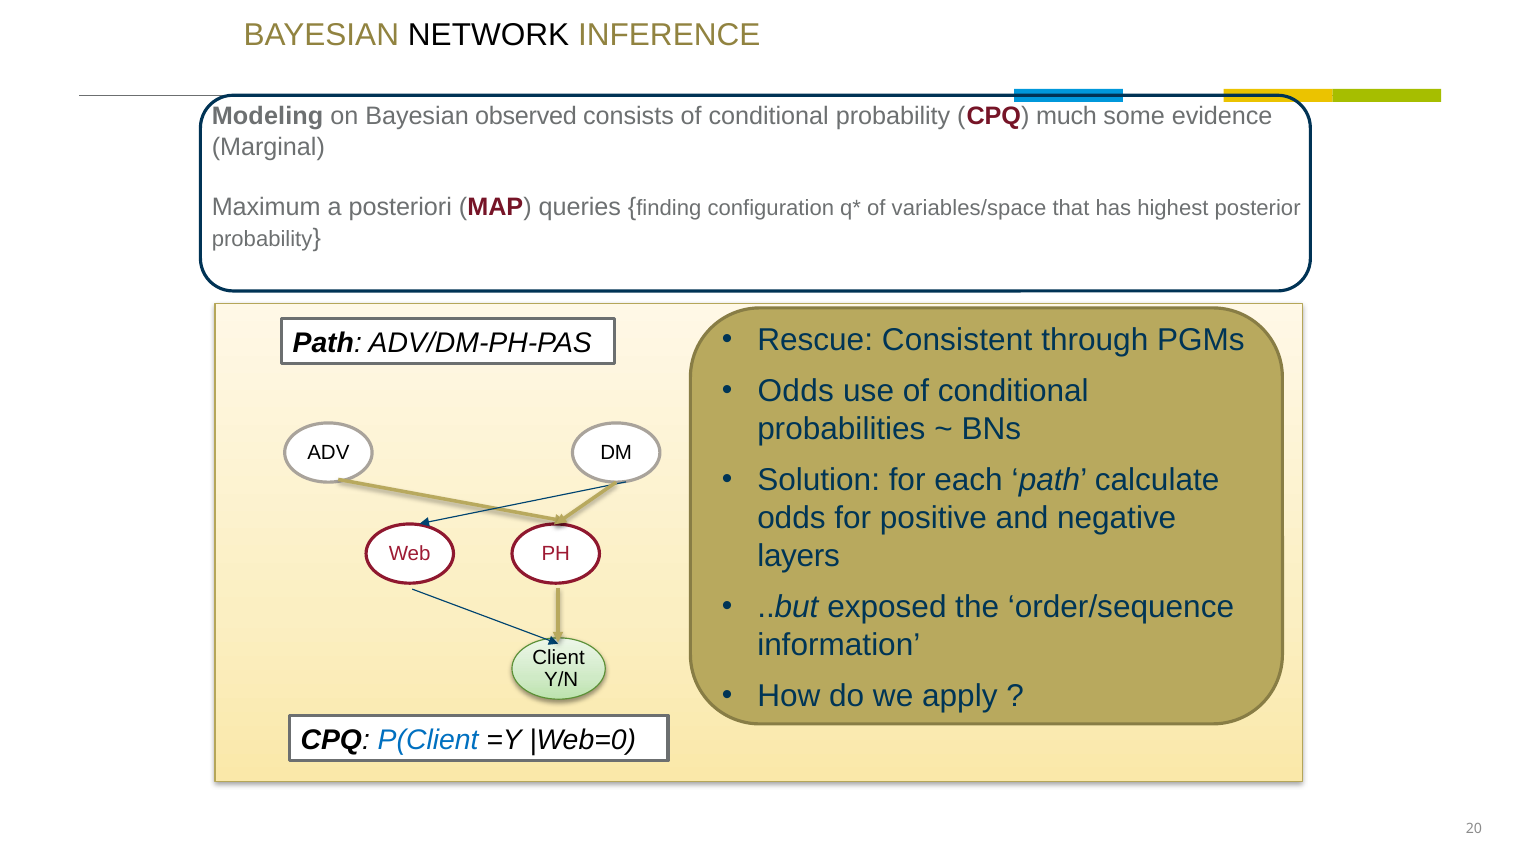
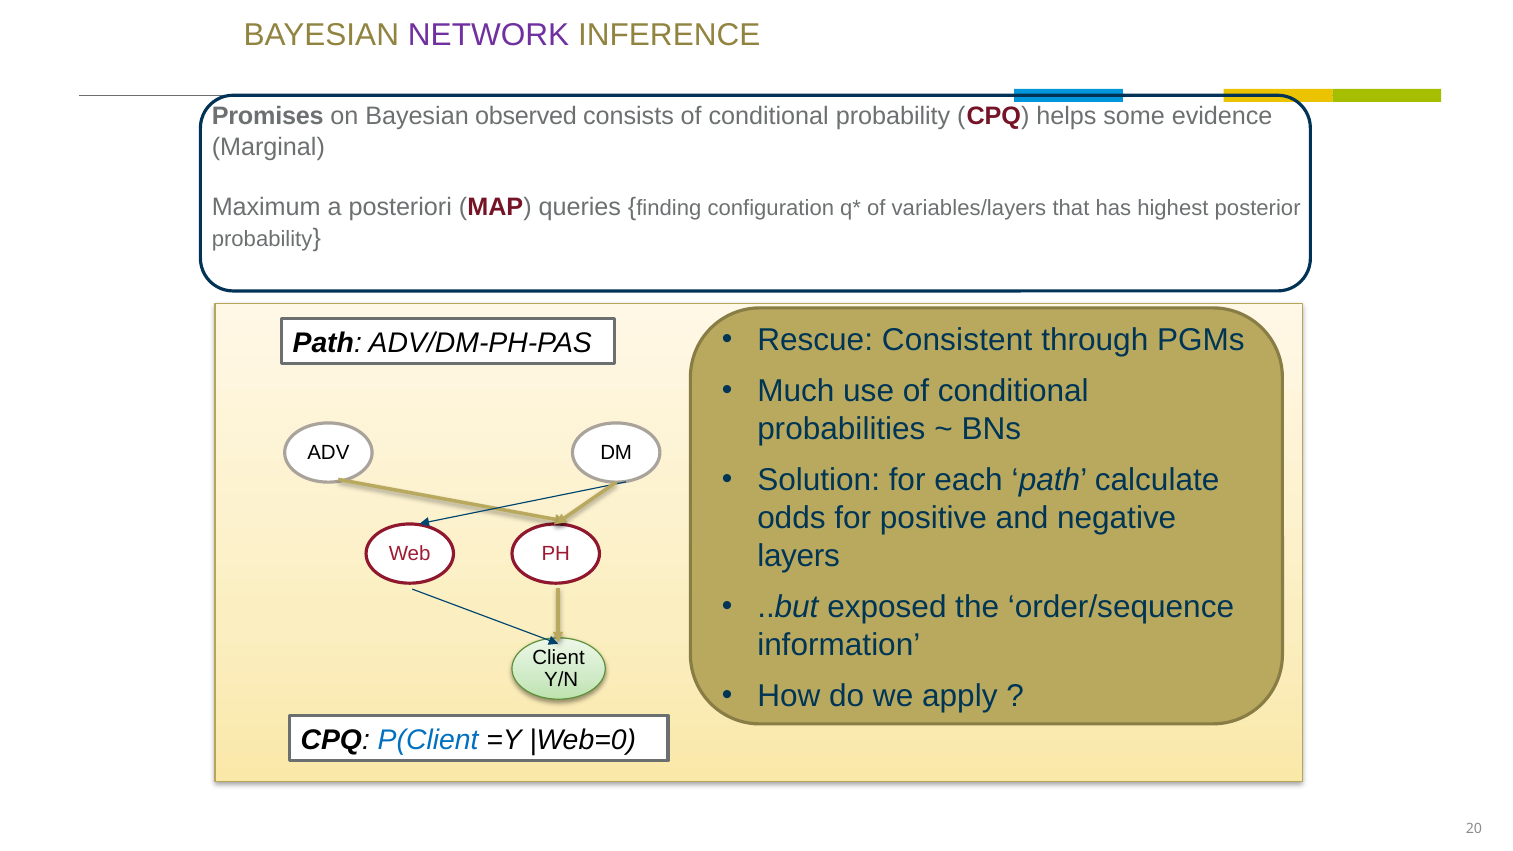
NETWORK colour: black -> purple (489, 35)
Modeling: Modeling -> Promises (268, 117)
much: much -> helps (1066, 117)
variables/space: variables/space -> variables/layers (969, 209)
Odds: Odds -> Much (796, 391)
